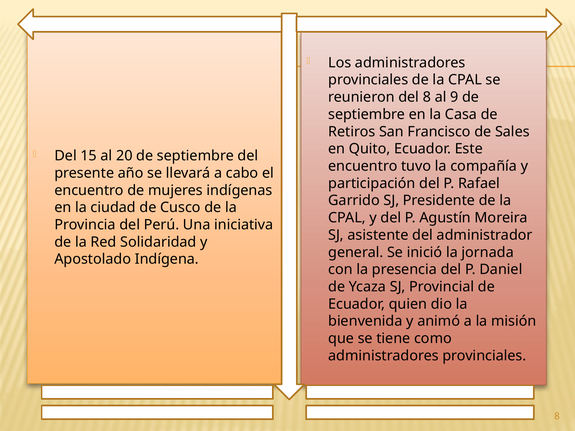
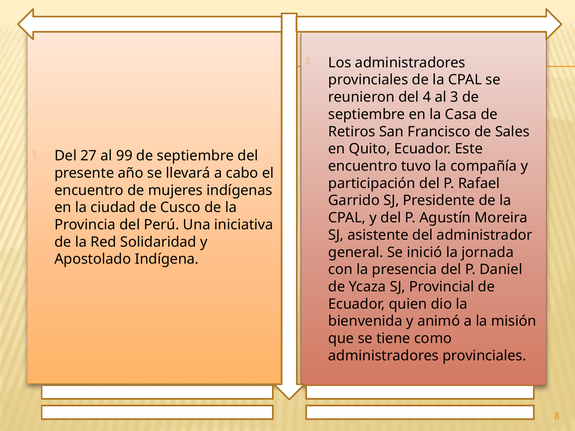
del 8: 8 -> 4 (427, 97)
9: 9 -> 3 (454, 97)
15: 15 -> 27 (89, 156)
20: 20 -> 99 (124, 156)
